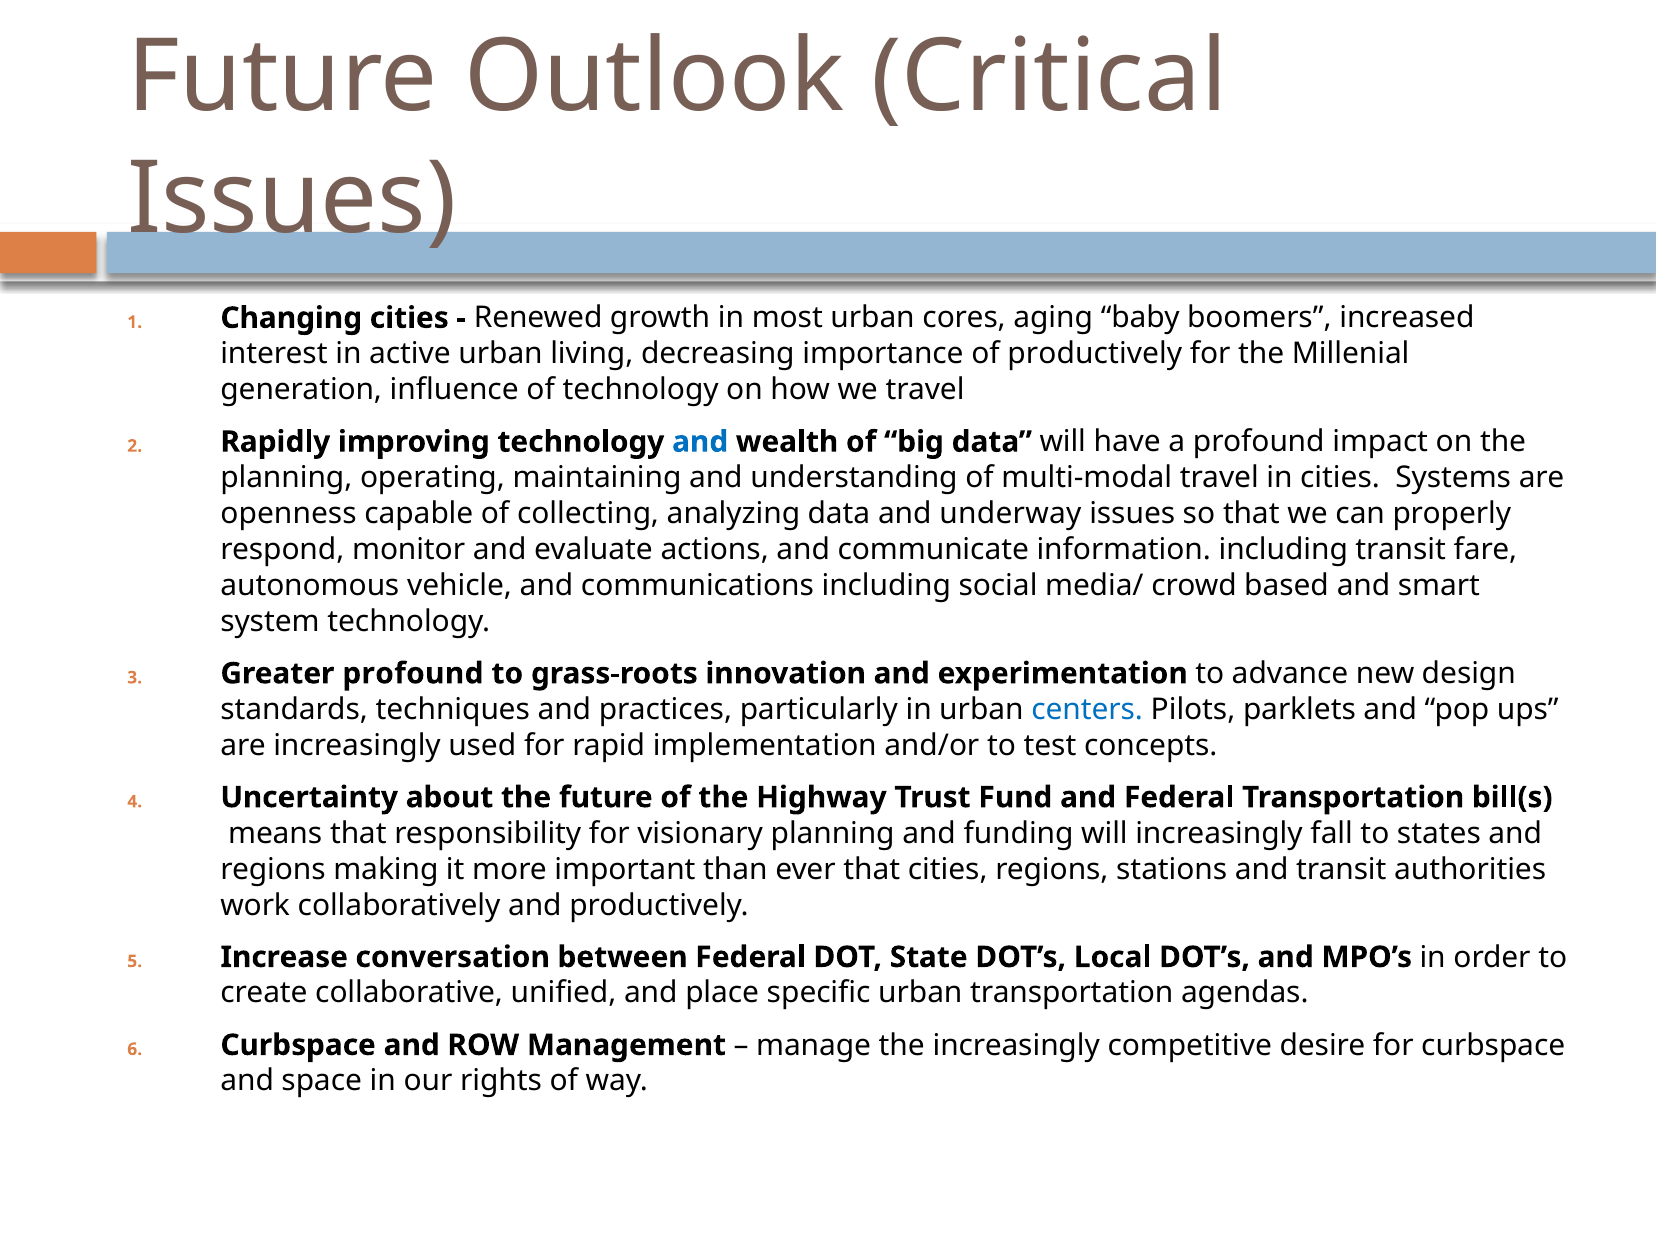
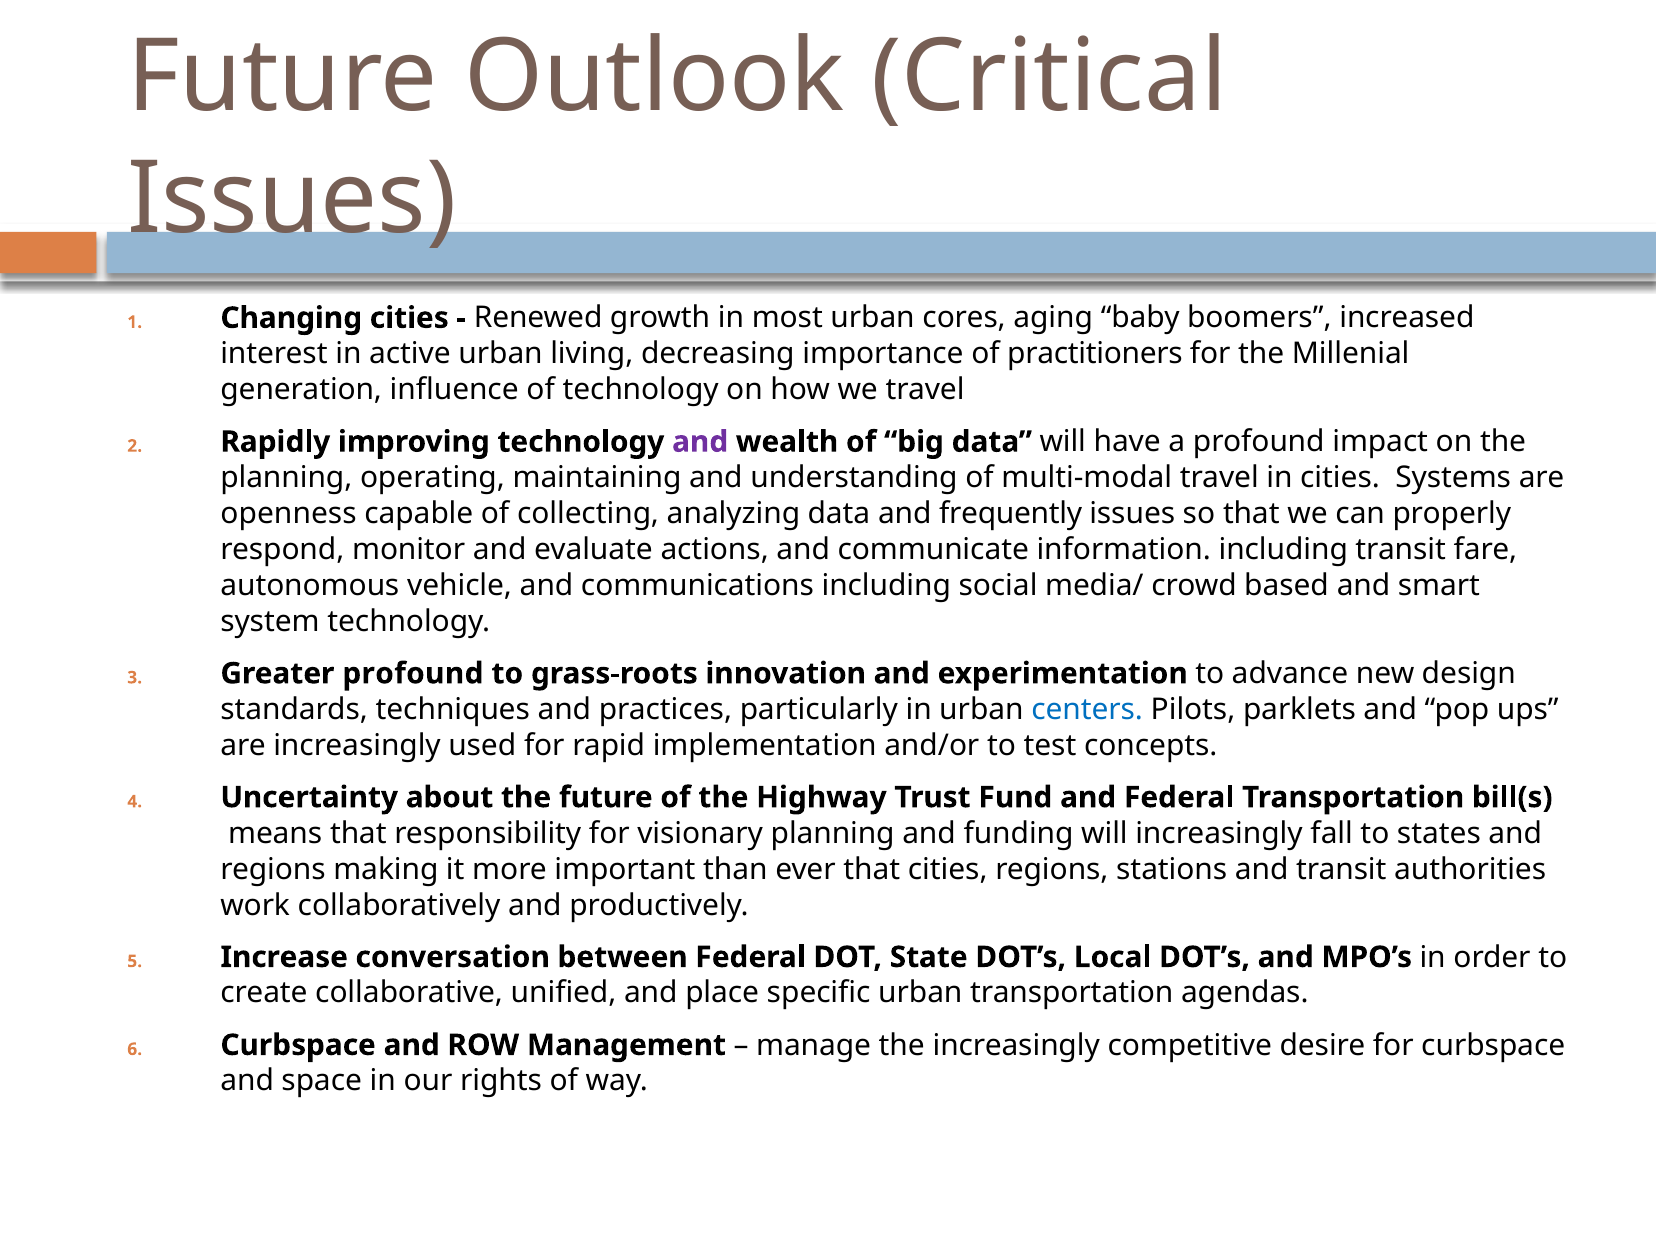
of productively: productively -> practitioners (1095, 354)
and colour: blue -> purple (700, 442)
underway: underway -> frequently (1011, 514)
